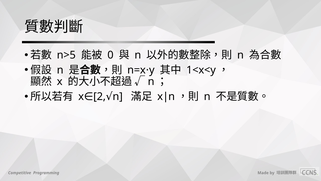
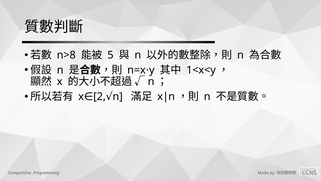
n>5: n>5 -> n>8 (66, 55)
0: 0 -> 5 (110, 55)
